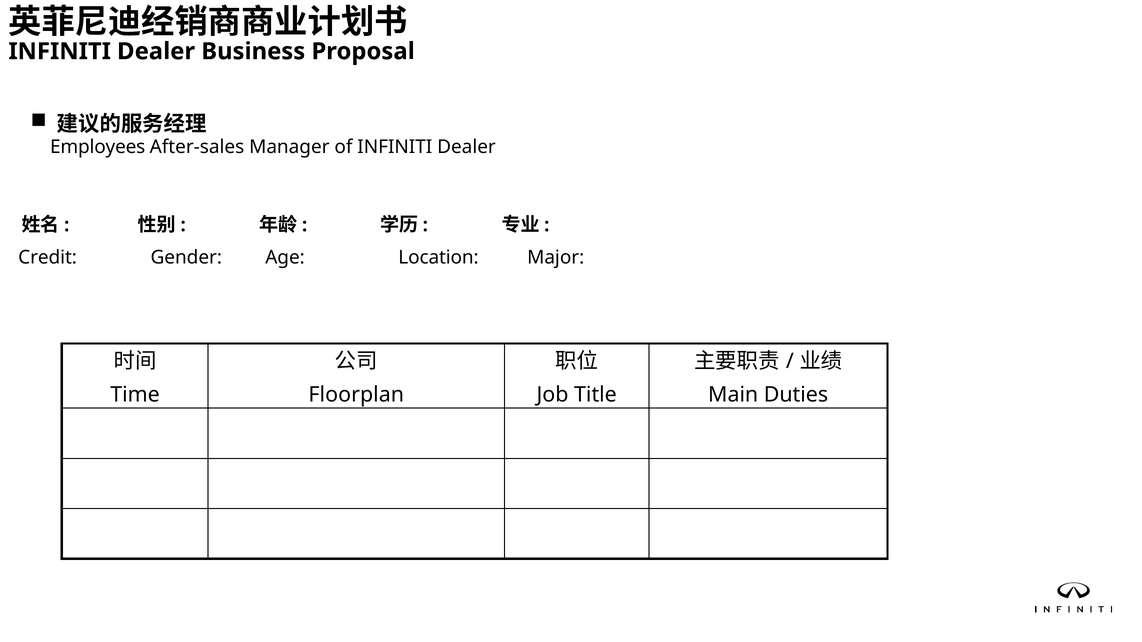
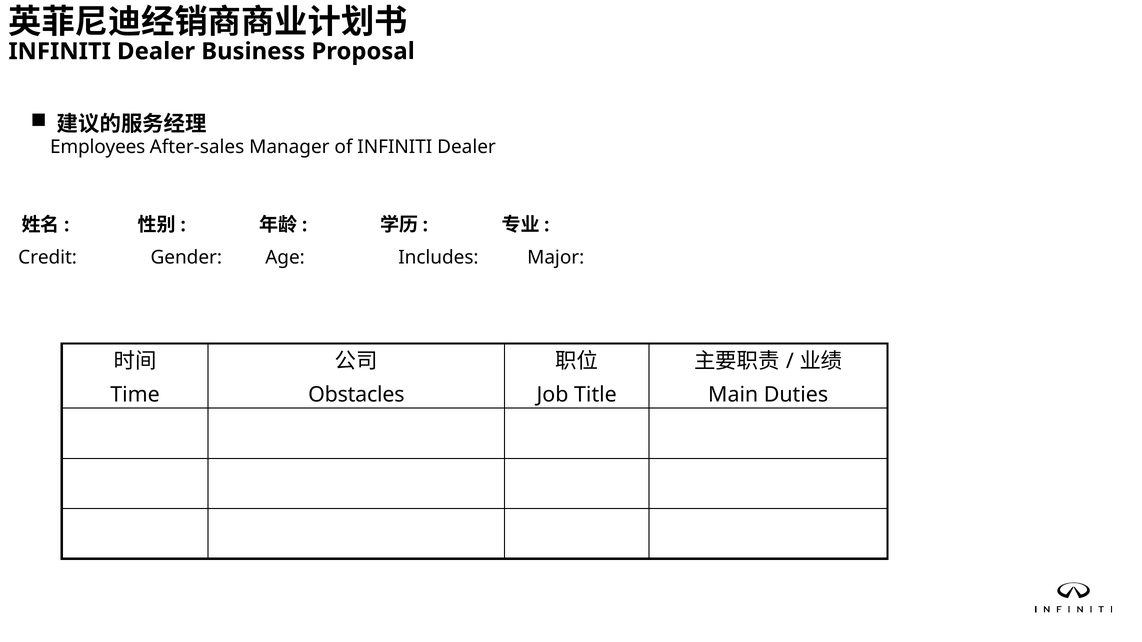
Location: Location -> Includes (438, 258)
Floorplan: Floorplan -> Obstacles (356, 395)
